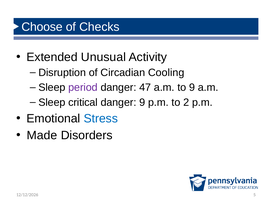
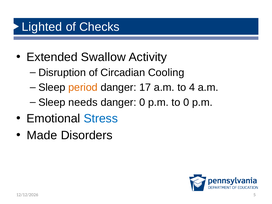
Choose: Choose -> Lighted (42, 27)
Unusual: Unusual -> Swallow (103, 57)
period colour: purple -> orange (83, 88)
47: 47 -> 17 (145, 88)
to 9: 9 -> 4 (192, 88)
critical: critical -> needs (83, 102)
danger 9: 9 -> 0 (142, 102)
to 2: 2 -> 0 (186, 102)
